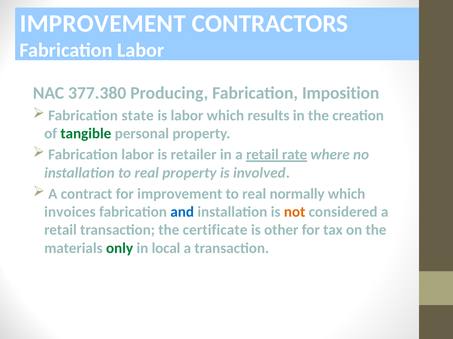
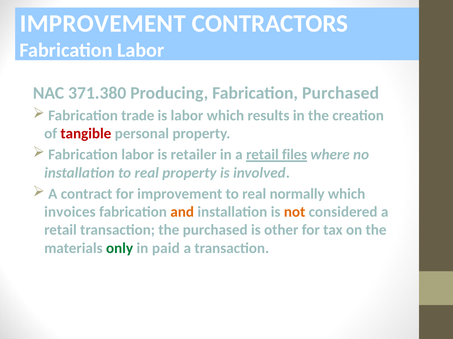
377.380: 377.380 -> 371.380 (97, 93)
Fabrication Imposition: Imposition -> Purchased (341, 93)
state: state -> trade (138, 116)
tangible colour: green -> red (86, 134)
rate: rate -> files (295, 155)
and colour: blue -> orange (182, 212)
the certificate: certificate -> purchased (215, 231)
local: local -> paid (166, 249)
